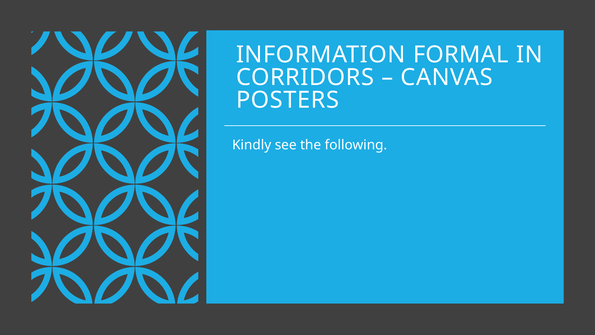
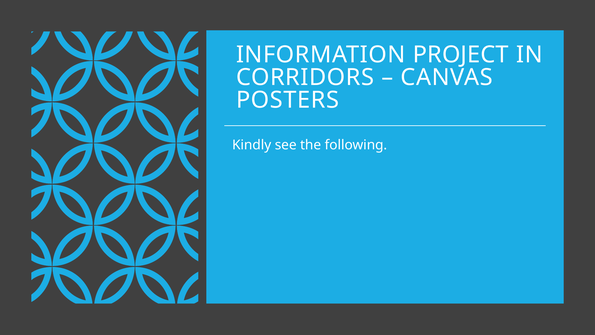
FORMAL: FORMAL -> PROJECT (461, 55)
